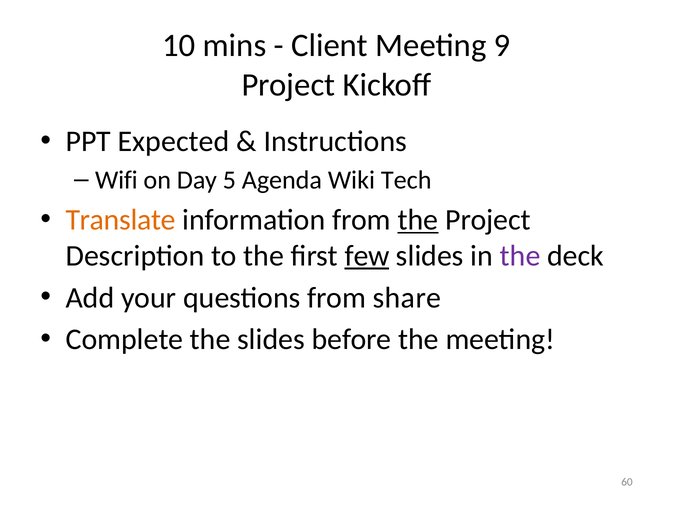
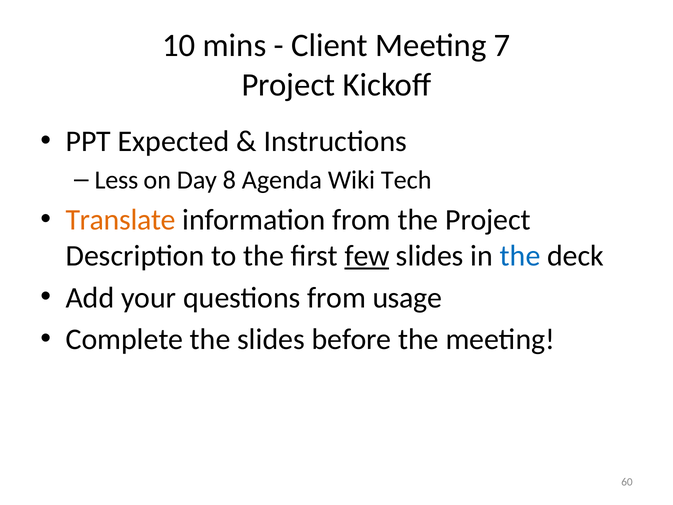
9: 9 -> 7 (502, 45)
Wifi: Wifi -> Less (116, 180)
5: 5 -> 8 (229, 180)
the underline: present -> none (418, 220)
the colour: purple -> blue (520, 256)
share: share -> usage (407, 298)
